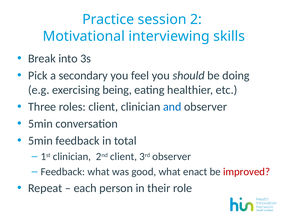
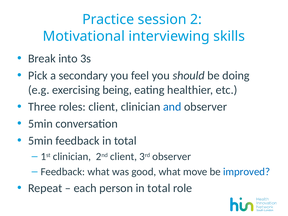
enact: enact -> move (195, 172)
improved colour: red -> blue (247, 172)
person in their: their -> total (159, 188)
